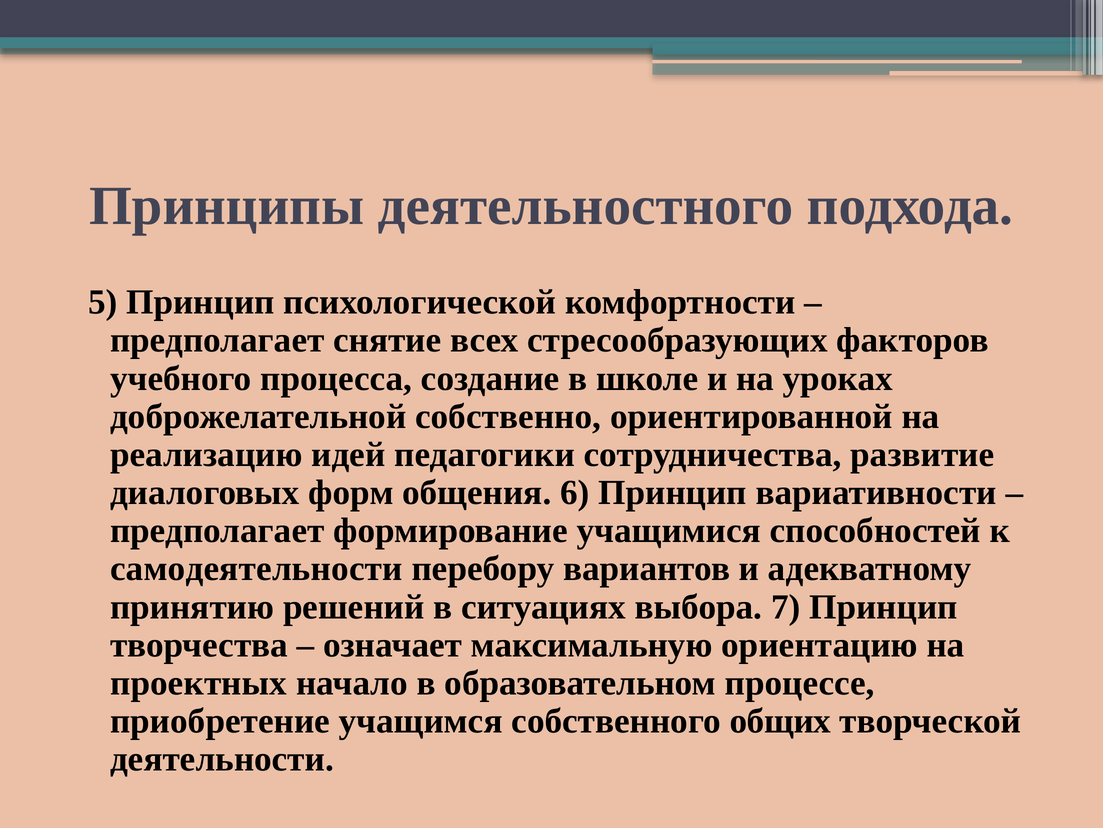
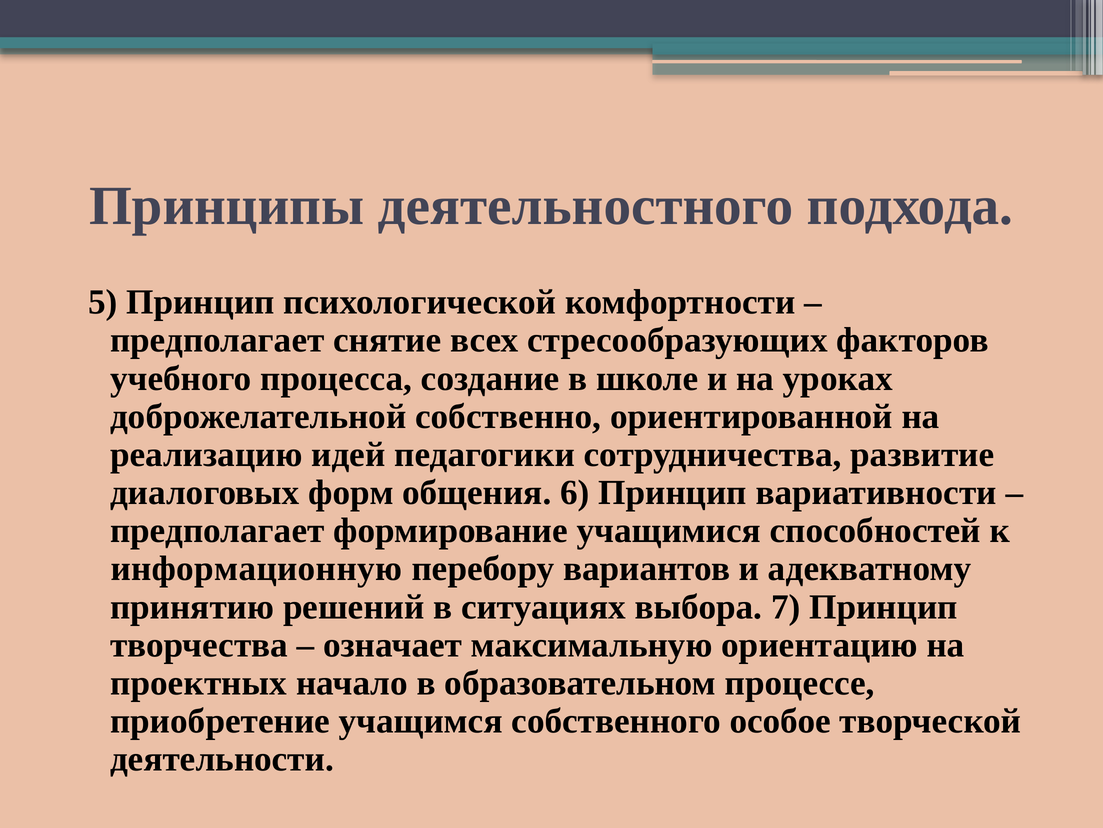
самодеятельности: самодеятельности -> информационную (256, 568)
общих: общих -> особое (780, 720)
